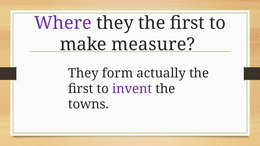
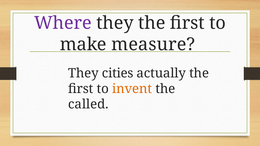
form: form -> cities (118, 73)
invent colour: purple -> orange (132, 89)
towns: towns -> called (88, 104)
